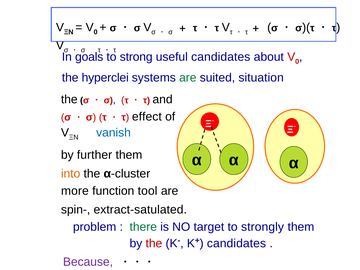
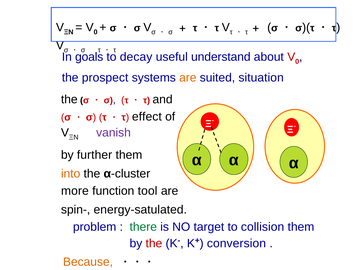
strong: strong -> decay (136, 57)
useful candidates: candidates -> understand (221, 57)
hyperclei: hyperclei -> prospect (105, 78)
are colour: green -> orange (188, 78)
vanish colour: blue -> purple (114, 133)
extract-satulated: extract-satulated -> energy-satulated (140, 210)
strongly: strongly -> collision (263, 227)
candidates: candidates -> conversion (236, 243)
Because colour: purple -> orange (88, 262)
